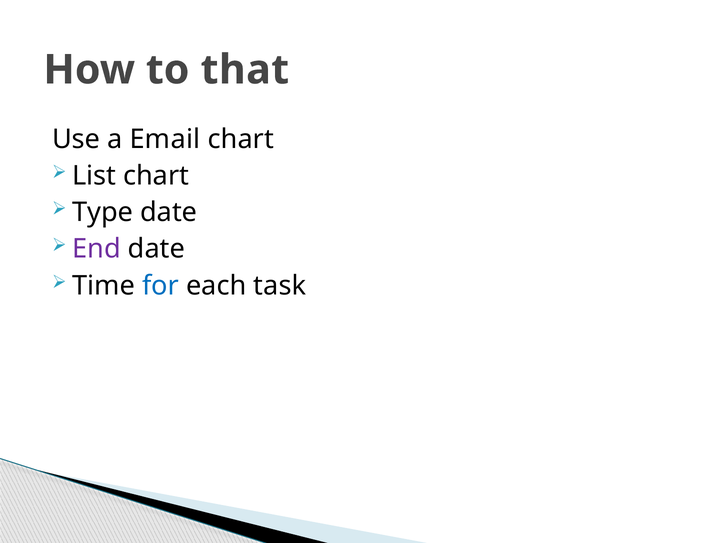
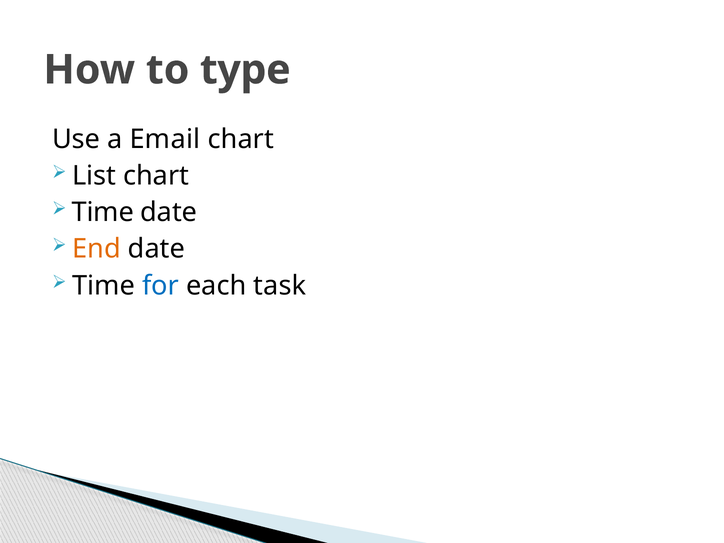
that: that -> type (245, 70)
Type: Type -> Time (103, 212)
End colour: purple -> orange (97, 249)
